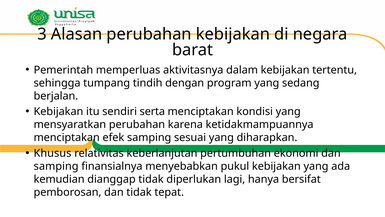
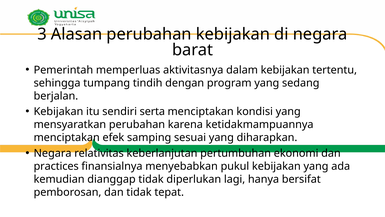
Khusus: Khusus -> Negara (53, 153)
samping: samping -> practices (56, 166)
